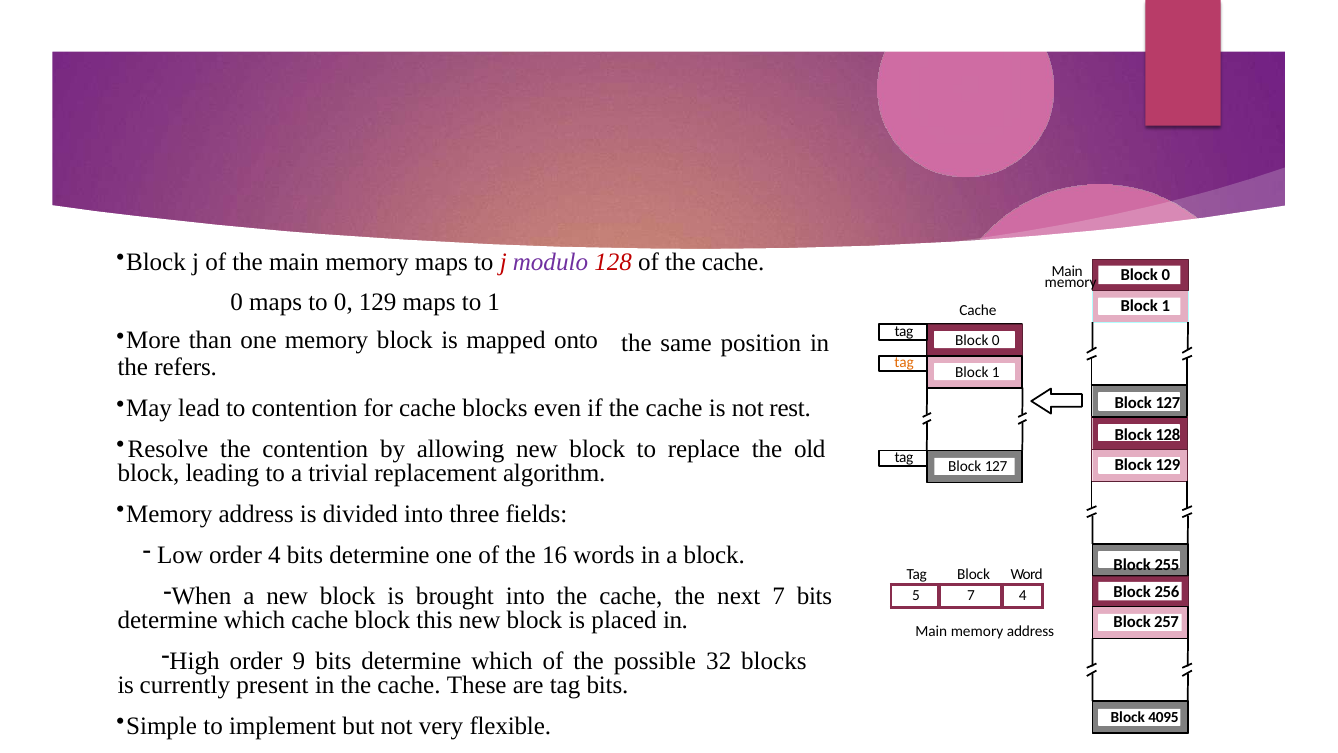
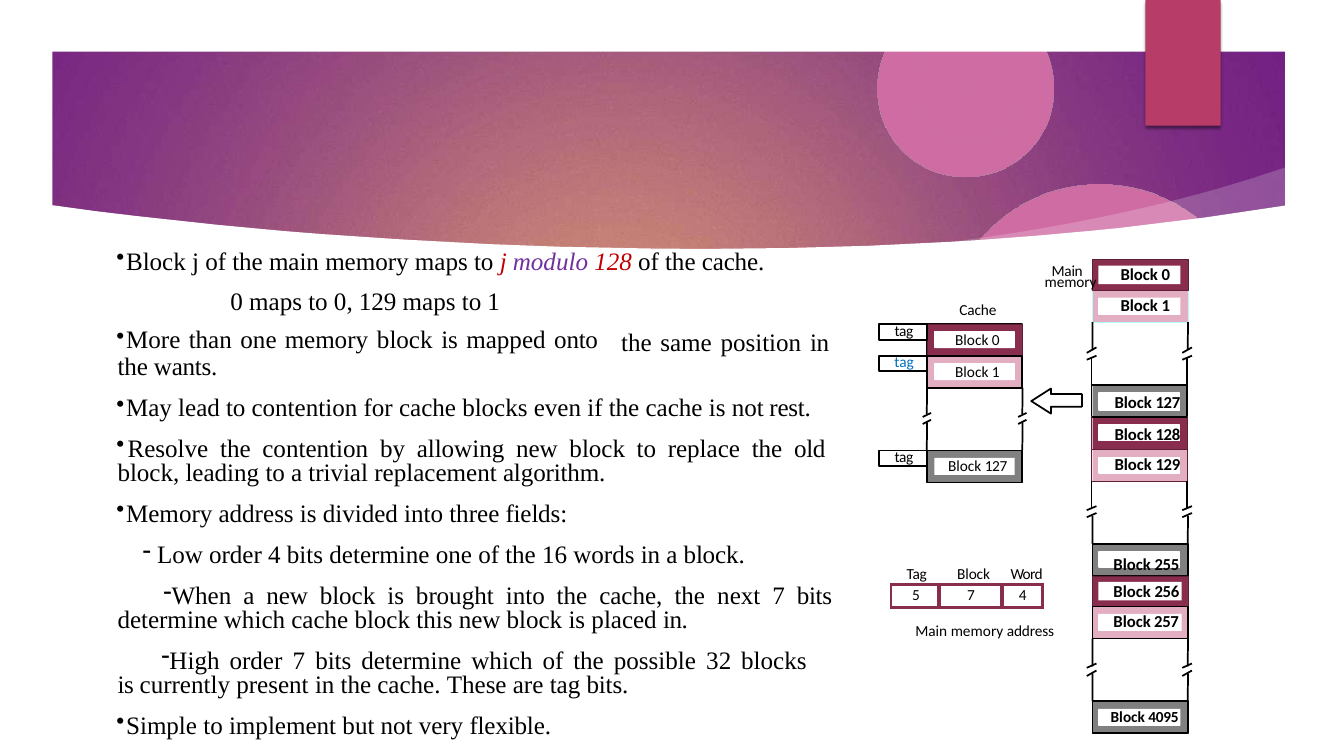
refers: refers -> wants (186, 367)
tag colour: orange -> blue (904, 363)
order 9: 9 -> 7 (299, 661)
